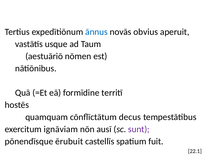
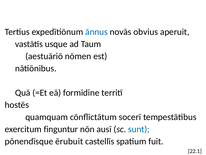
decus: decus -> socerī (130, 117)
ignāviam: ignāviam -> finguntur (61, 129)
sunt colour: purple -> blue (139, 129)
